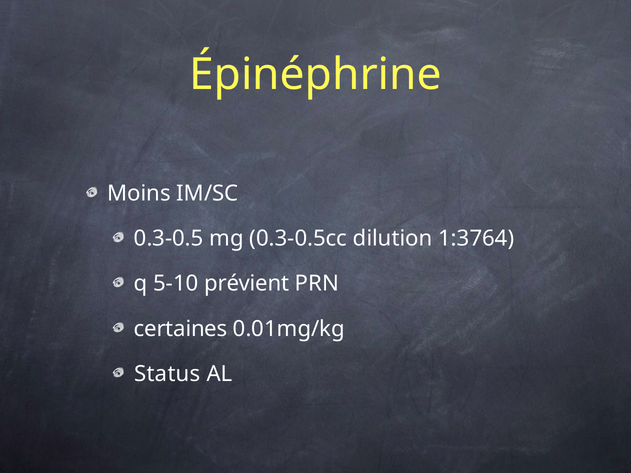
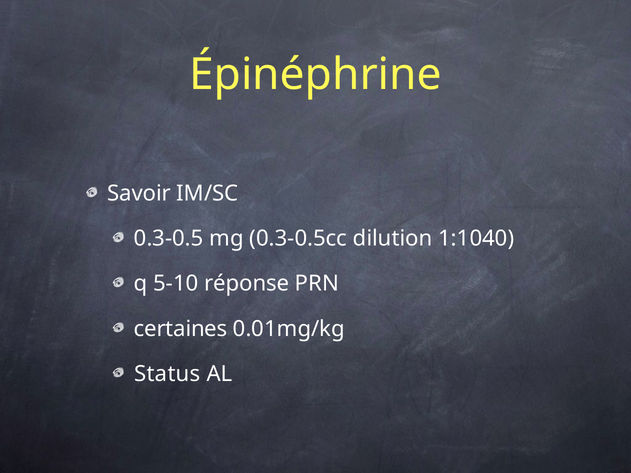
Moins: Moins -> Savoir (139, 194)
1:3764: 1:3764 -> 1:1040 (476, 239)
prévient: prévient -> réponse (247, 284)
